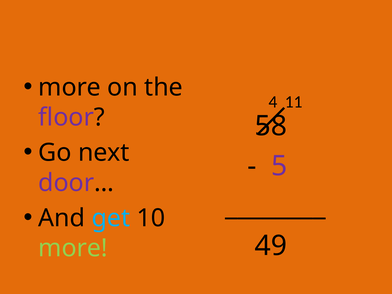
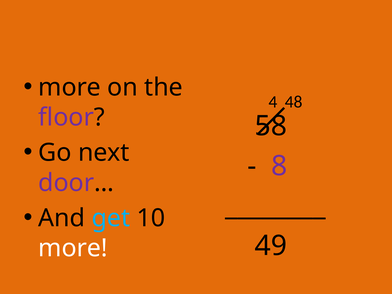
11: 11 -> 48 (294, 102)
5: 5 -> 8 (279, 166)
more colour: light green -> white (73, 248)
